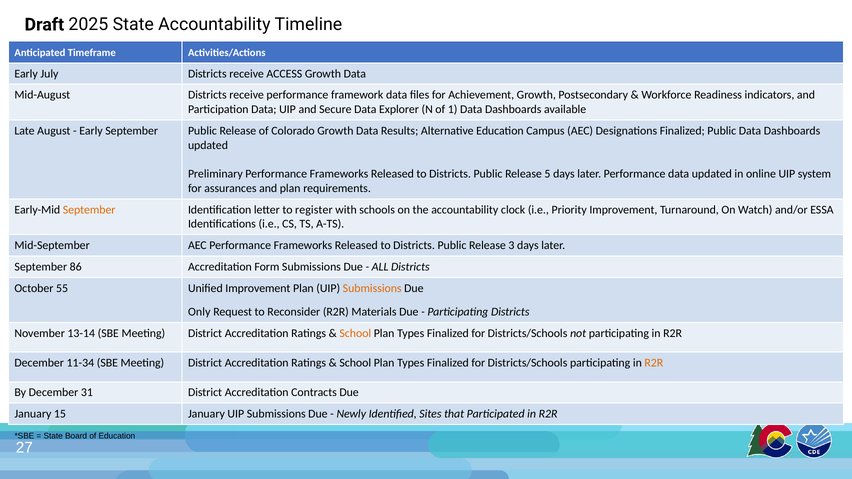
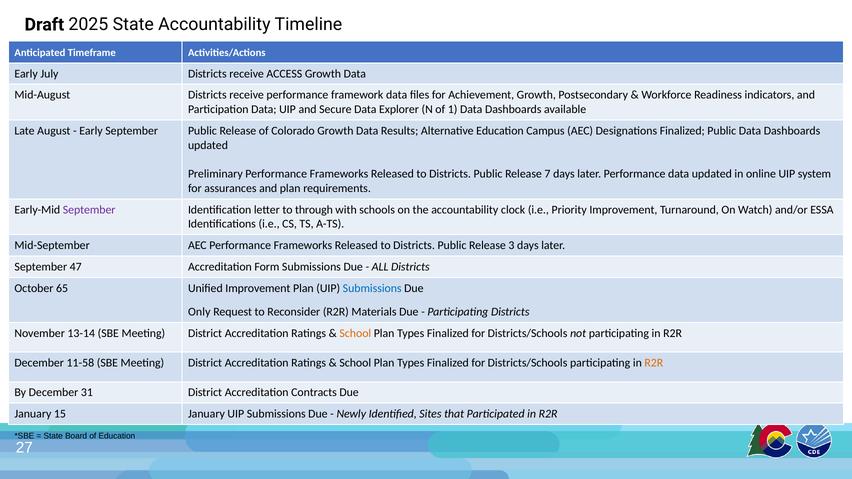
5: 5 -> 7 (547, 174)
September colour: orange -> purple (89, 210)
register: register -> through (314, 210)
86: 86 -> 47 (76, 267)
55: 55 -> 65 (62, 288)
Submissions colour: orange -> blue (372, 288)
11-34: 11-34 -> 11-58 (80, 363)
